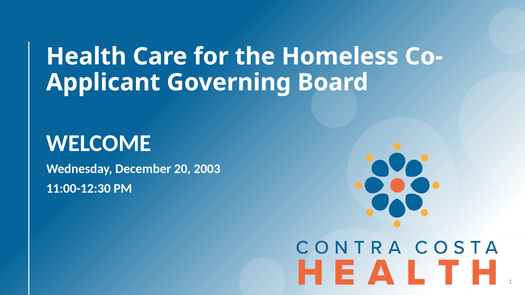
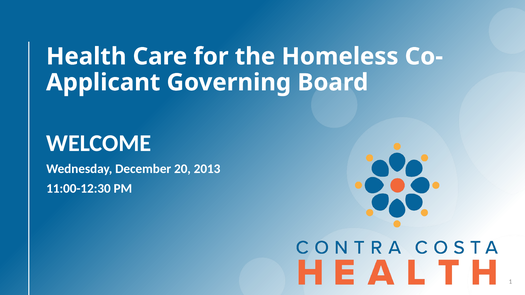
2003: 2003 -> 2013 (207, 169)
